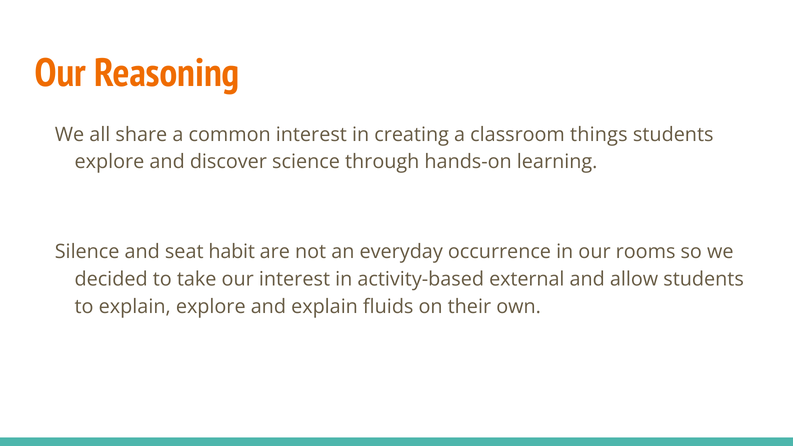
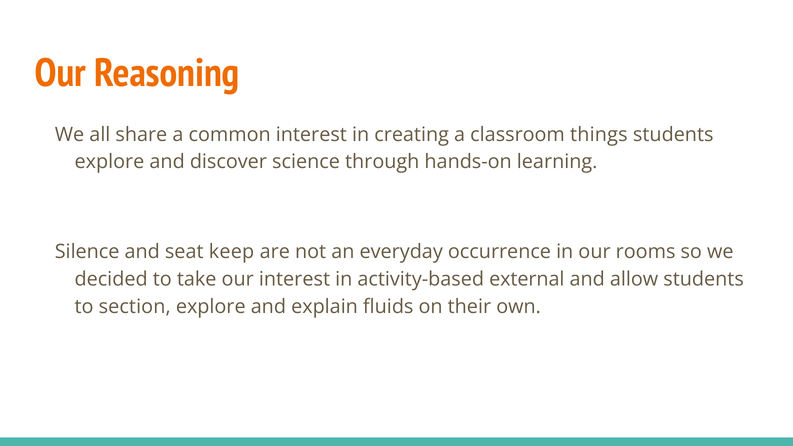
habit: habit -> keep (232, 252)
to explain: explain -> section (135, 307)
